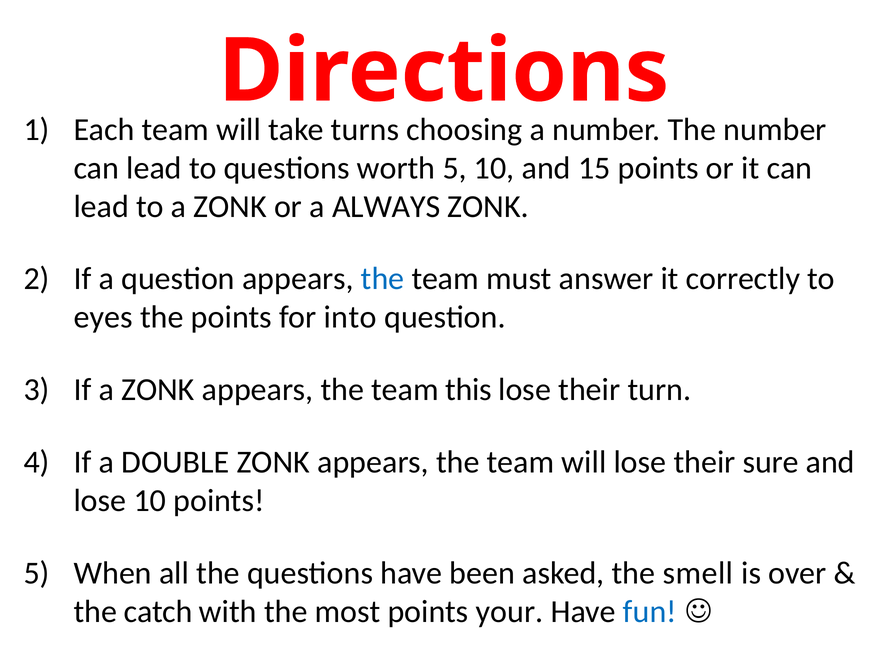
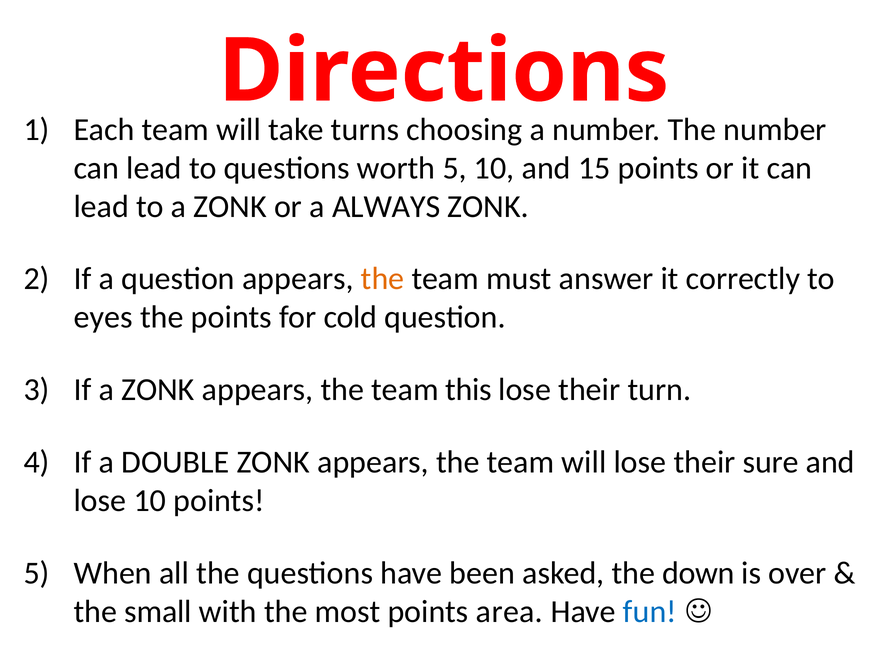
the colour: blue -> orange (383, 279)
into: into -> cold (350, 317)
smell: smell -> down (698, 573)
catch: catch -> small (158, 612)
your: your -> area (509, 612)
